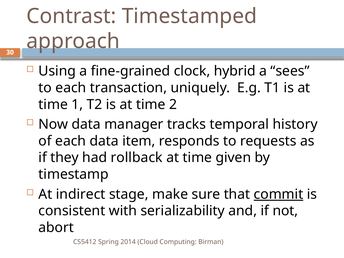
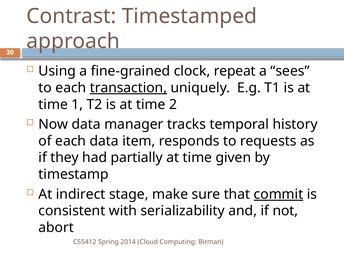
hybrid: hybrid -> repeat (235, 71)
transaction underline: none -> present (128, 88)
rollback: rollback -> partially (137, 158)
